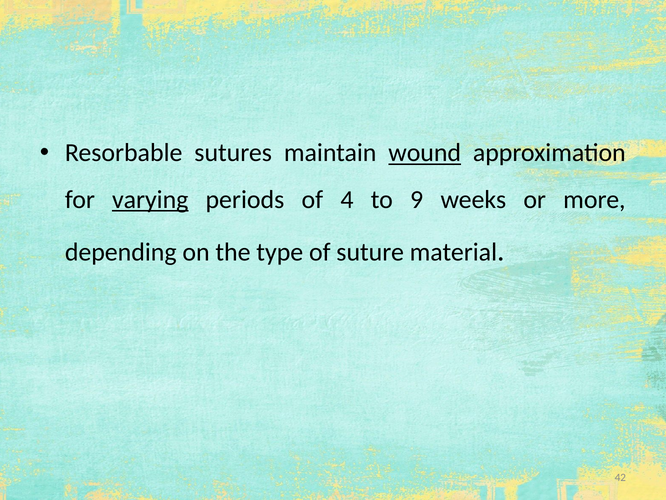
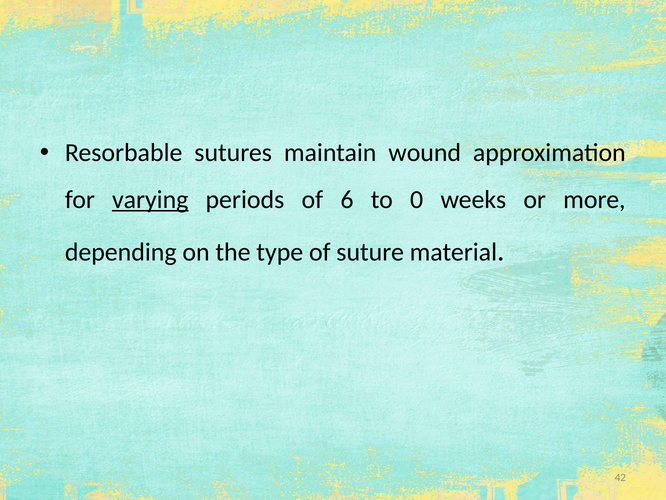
wound underline: present -> none (425, 153)
4: 4 -> 6 (347, 199)
9: 9 -> 0 (417, 199)
